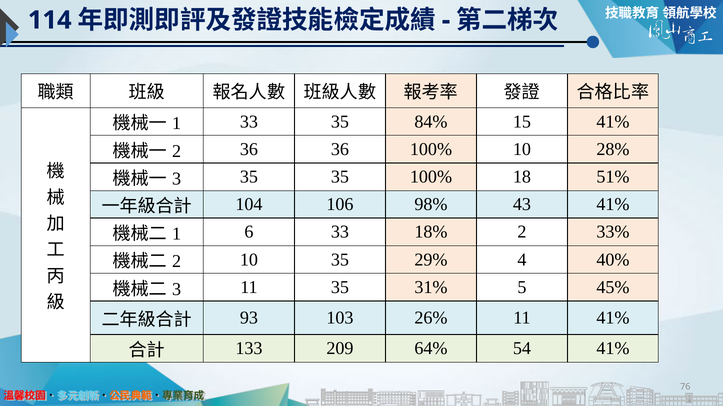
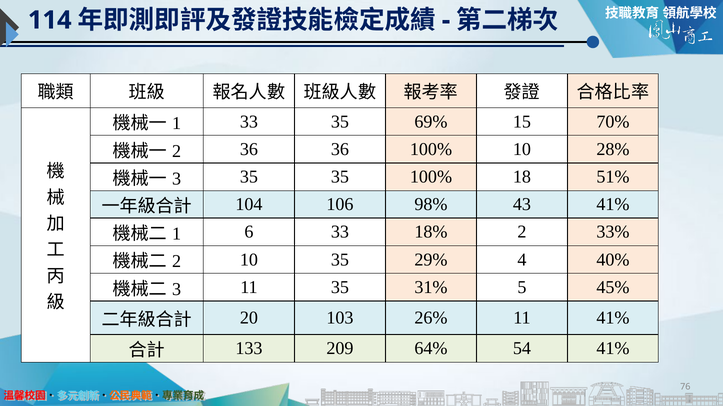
84%: 84% -> 69% (431, 122)
15 41%: 41% -> 70% (613, 122)
93: 93 -> 20 (249, 318)
